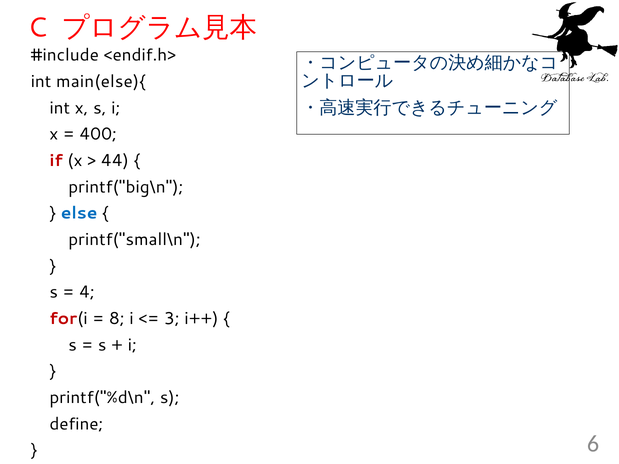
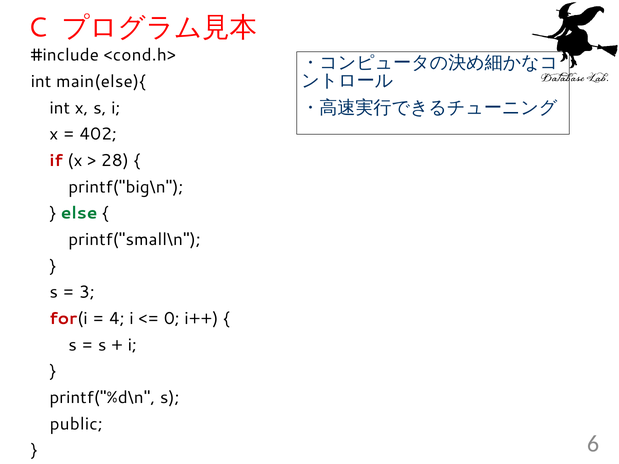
<endif.h>: <endif.h> -> <cond.h> (140, 55)
400: 400 -> 402 (98, 134)
44: 44 -> 28 (115, 161)
else colour: blue -> green (79, 213)
4: 4 -> 3 (87, 292)
8: 8 -> 4 (117, 319)
3: 3 -> 0 (172, 319)
define: define -> public (76, 424)
